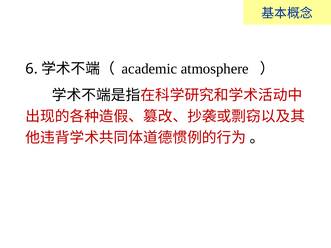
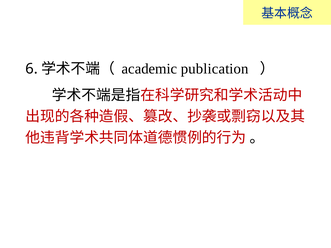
atmosphere: atmosphere -> publication (215, 69)
